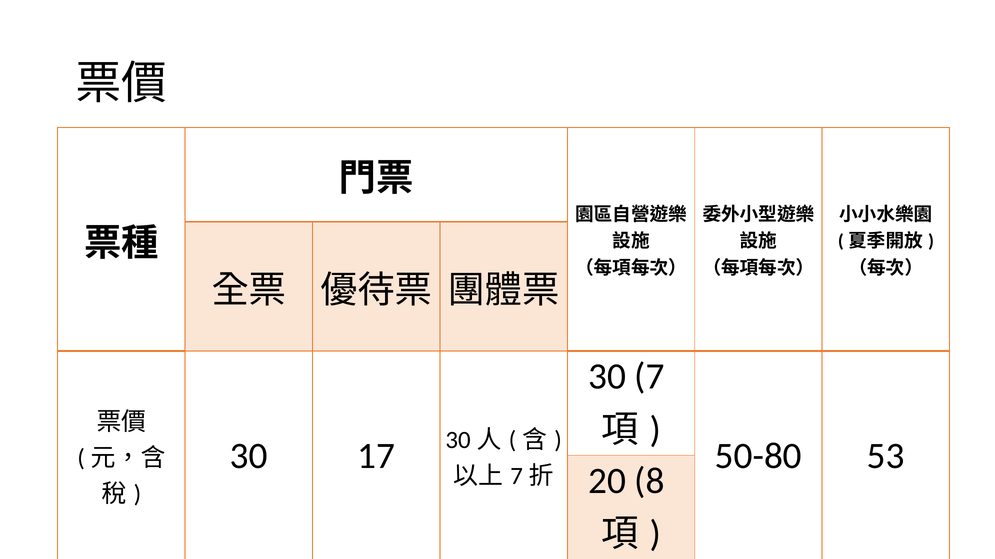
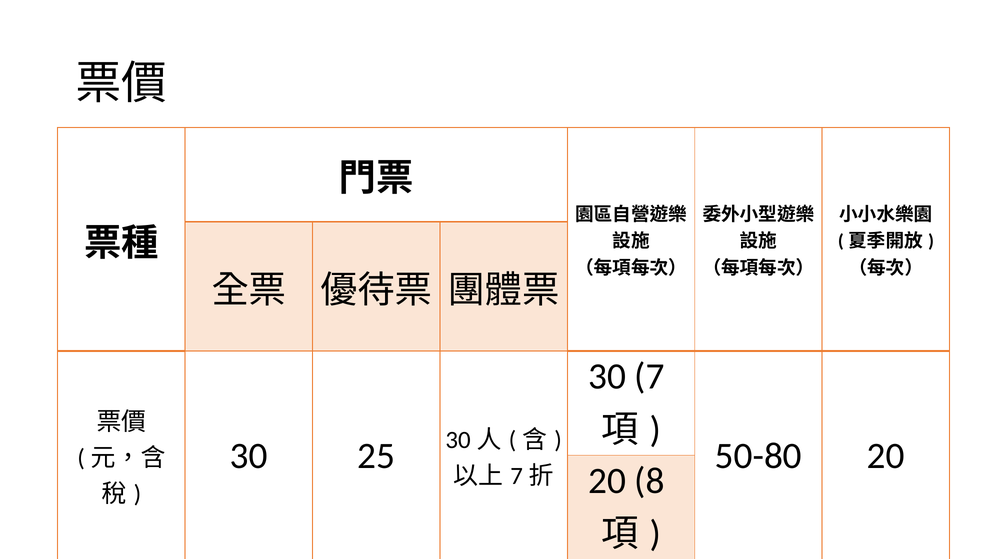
17: 17 -> 25 (376, 456)
50-80 53: 53 -> 20 (886, 456)
